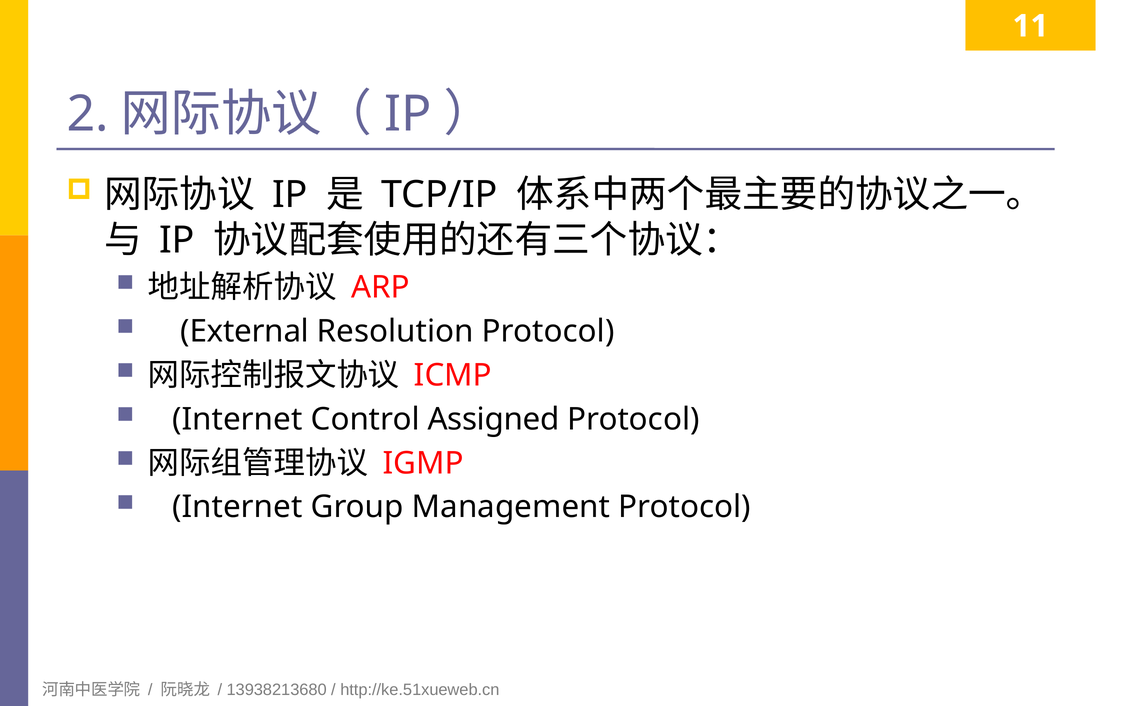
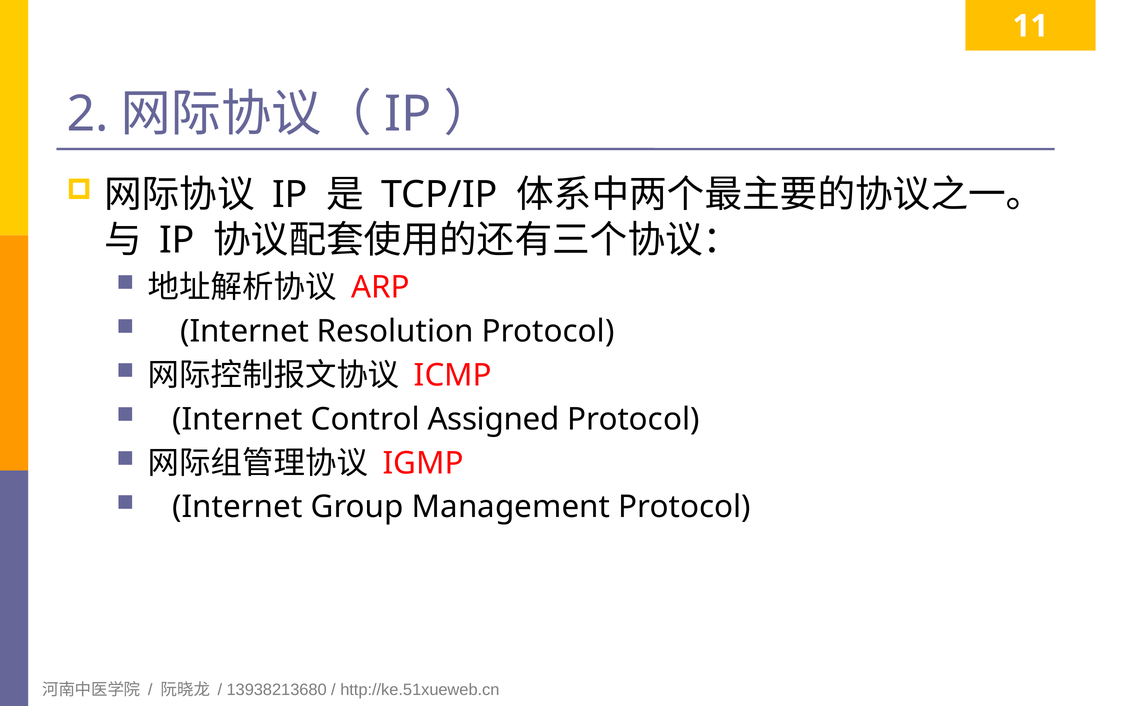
External: External -> Internet (245, 331)
